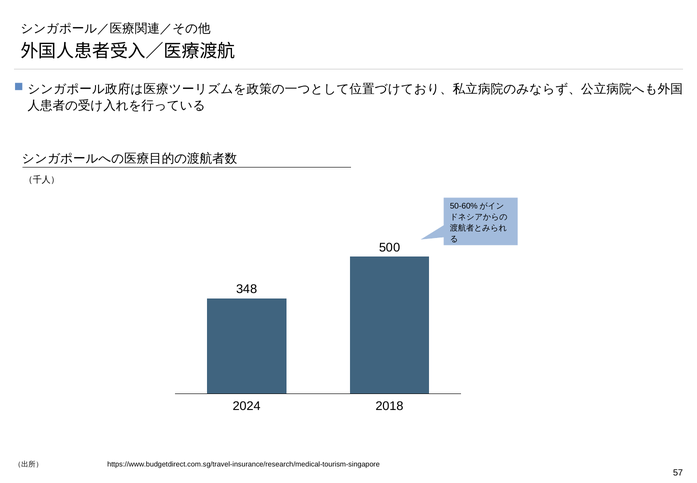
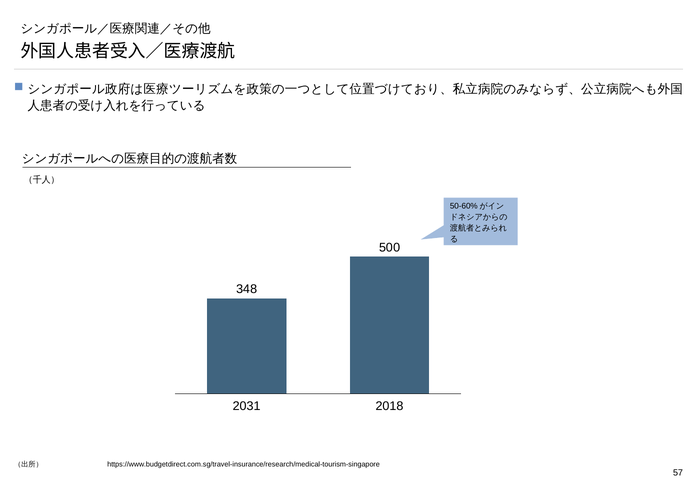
2024: 2024 -> 2031 (247, 406)
